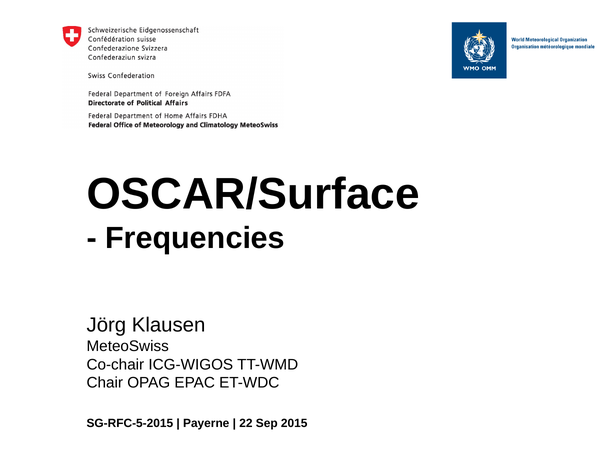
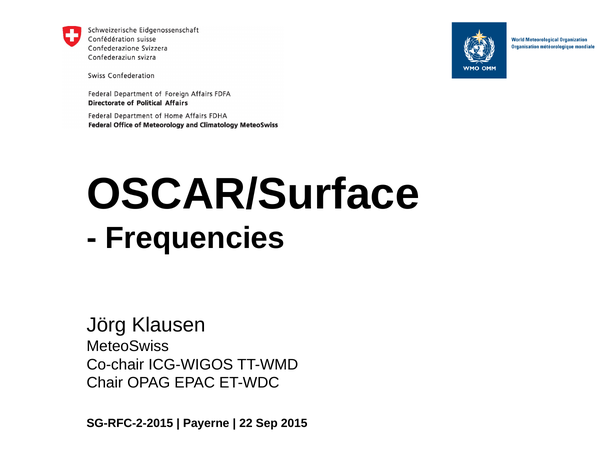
SG-RFC-5-2015: SG-RFC-5-2015 -> SG-RFC-2-2015 (130, 423)
